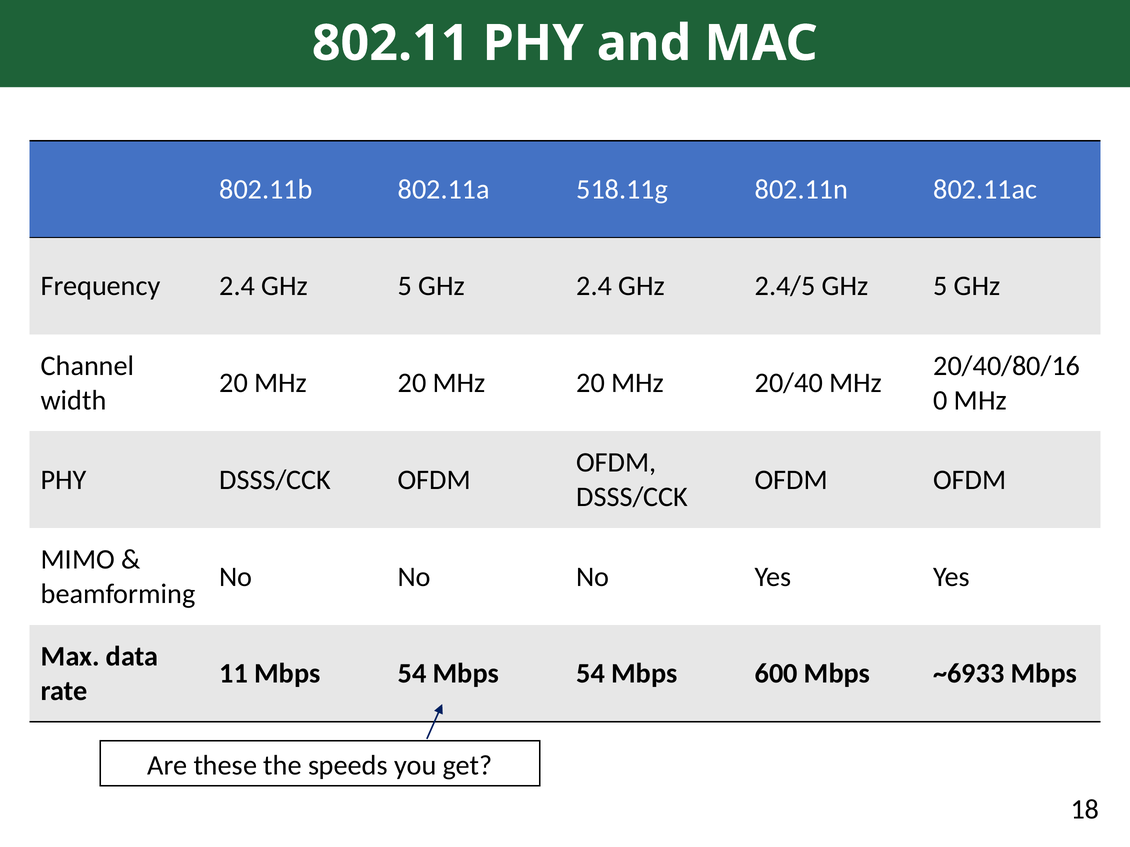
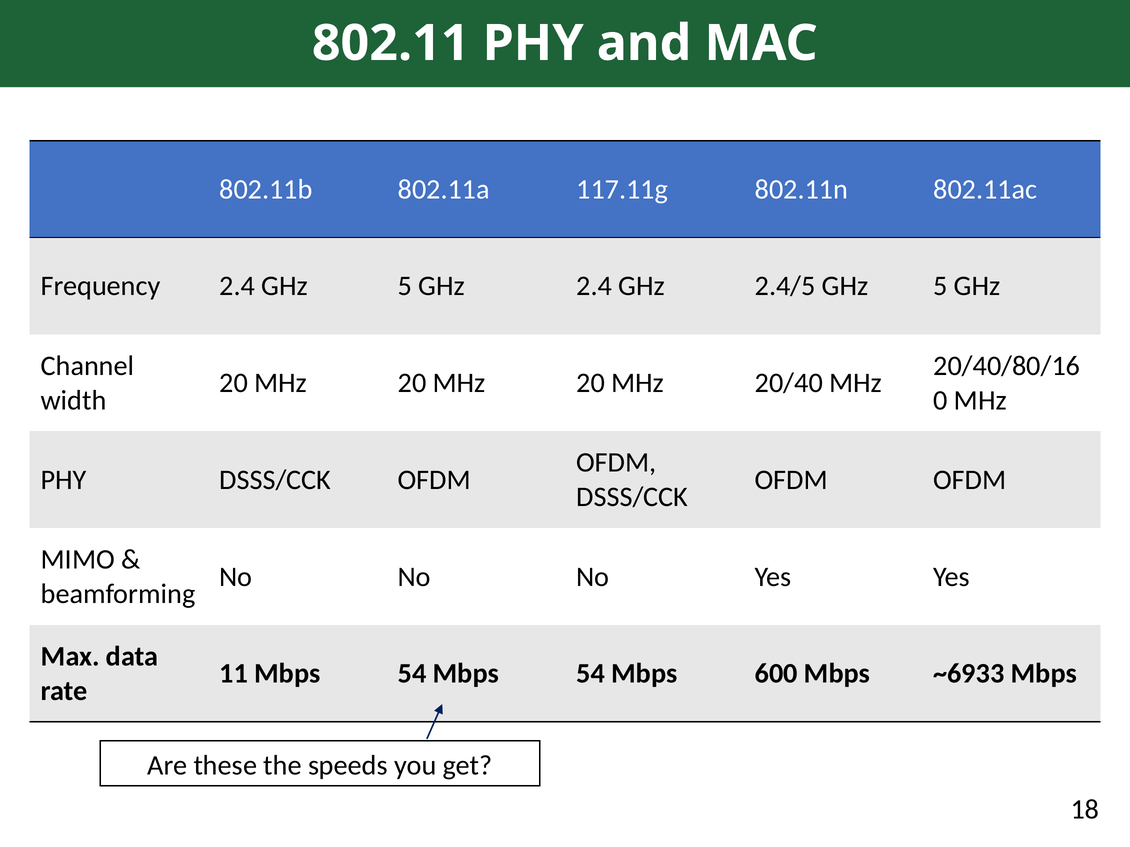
518.11g: 518.11g -> 117.11g (622, 189)
